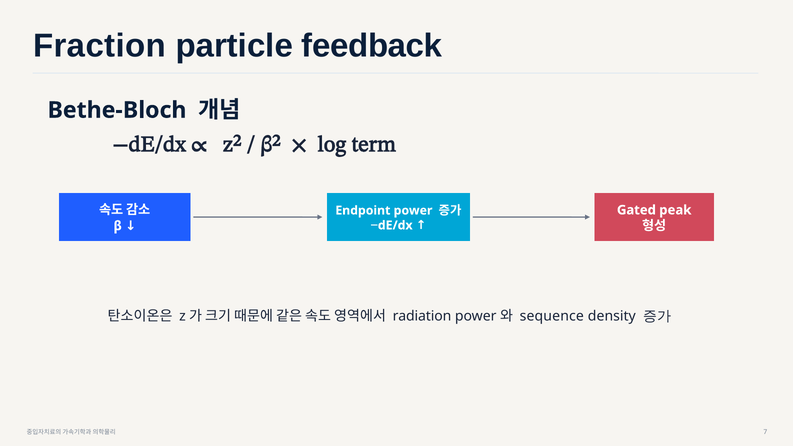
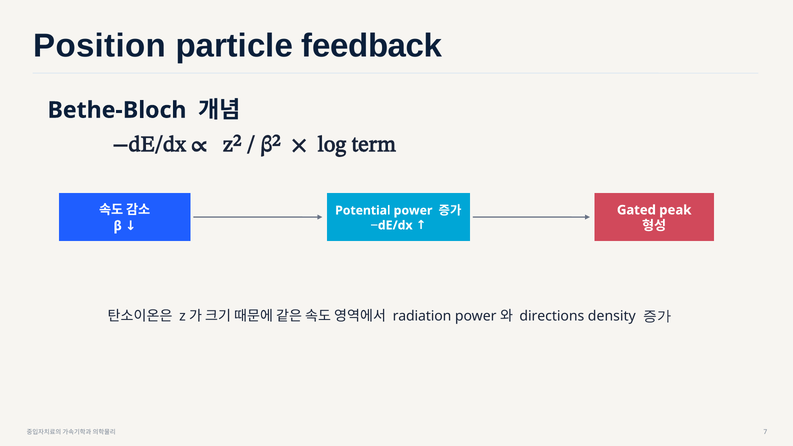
Fraction: Fraction -> Position (99, 46)
Endpoint: Endpoint -> Potential (363, 210)
sequence: sequence -> directions (552, 316)
